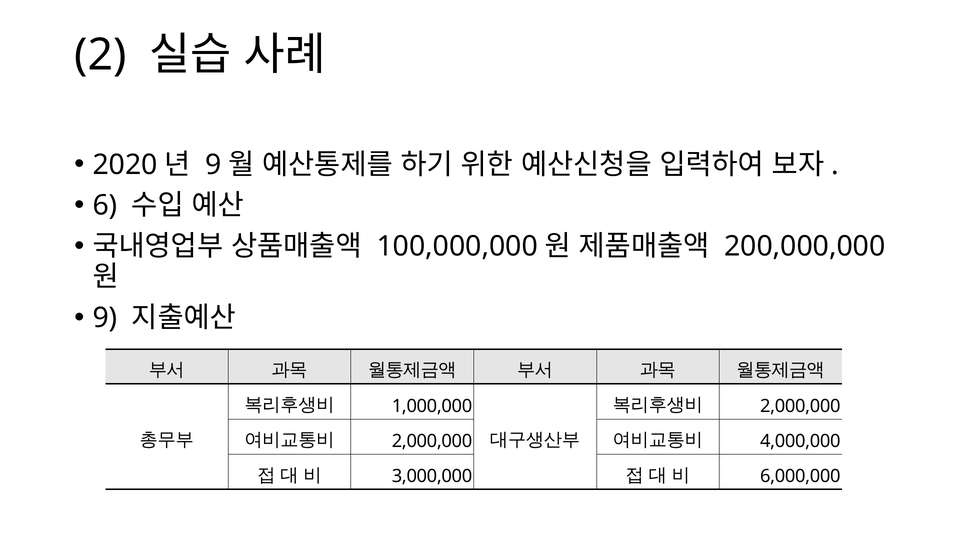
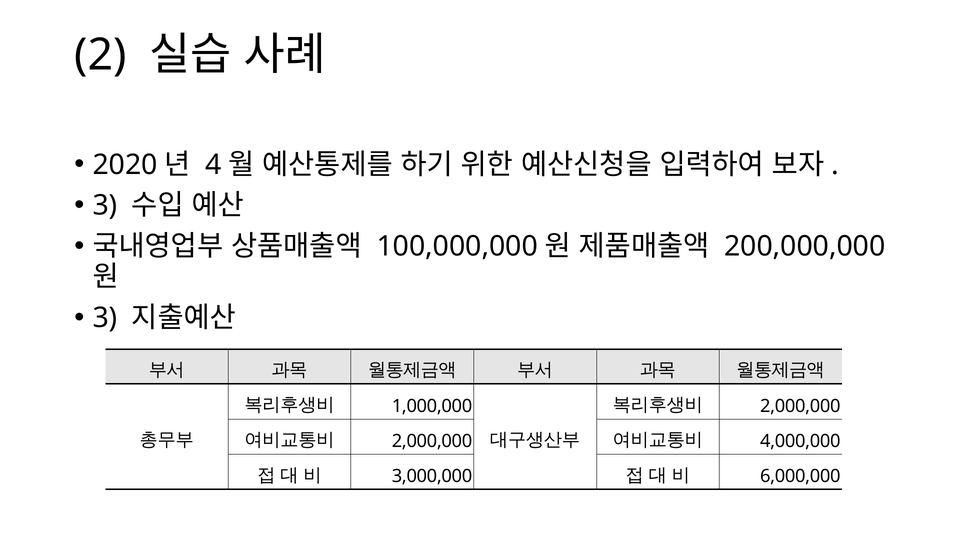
9: 9 -> 4 (213, 165)
6: 6 -> 3 (105, 206)
9: 9 -> 3 (105, 318)
